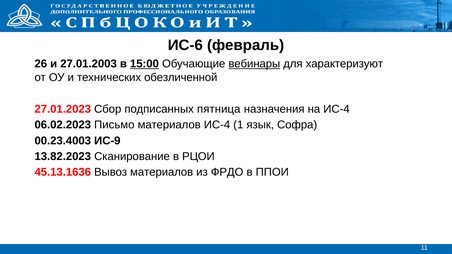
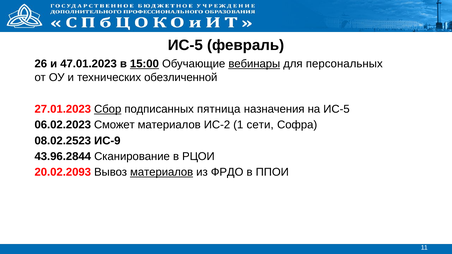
ИС-6: ИС-6 -> ИС-5 (185, 45)
27.01.2003: 27.01.2003 -> 47.01.2023 (89, 64)
характеризуют: характеризуют -> персональных (344, 64)
Сбор underline: none -> present (108, 109)
на ИС-4: ИС-4 -> ИС-5 (336, 109)
Письмо: Письмо -> Сможет (114, 125)
материалов ИС-4: ИС-4 -> ИС-2 (217, 125)
язык: язык -> сети (260, 125)
00.23.4003: 00.23.4003 -> 08.02.2523 (63, 141)
13.82.2023: 13.82.2023 -> 43.96.2844 (63, 157)
45.13.1636: 45.13.1636 -> 20.02.2093 (63, 172)
материалов underline: none -> present (162, 172)
